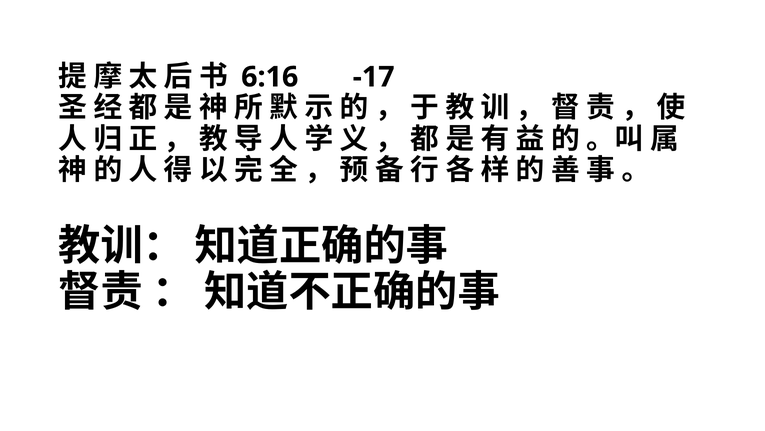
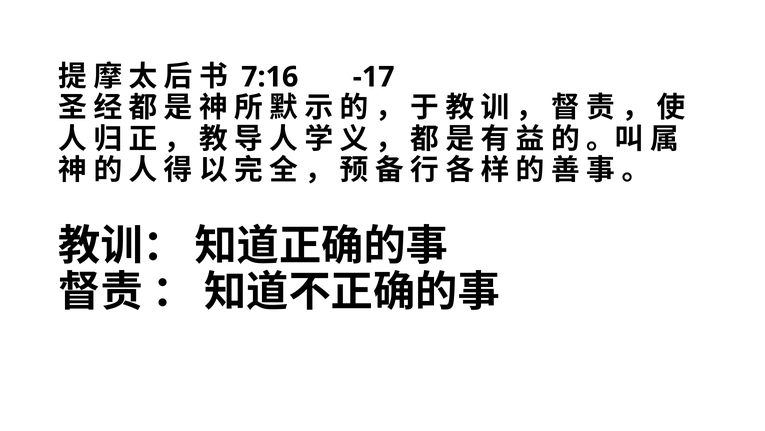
6:16: 6:16 -> 7:16 (270, 77)
